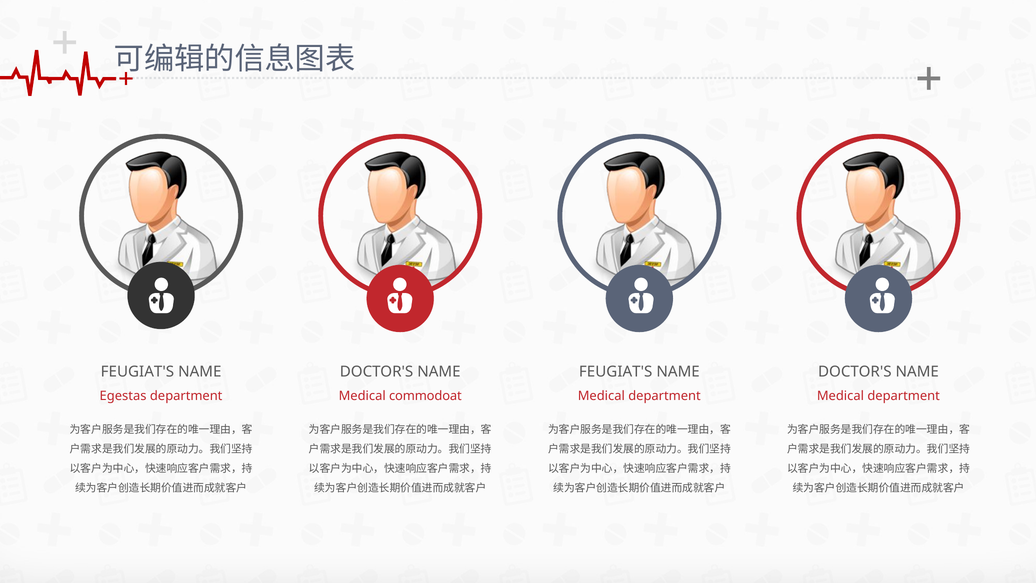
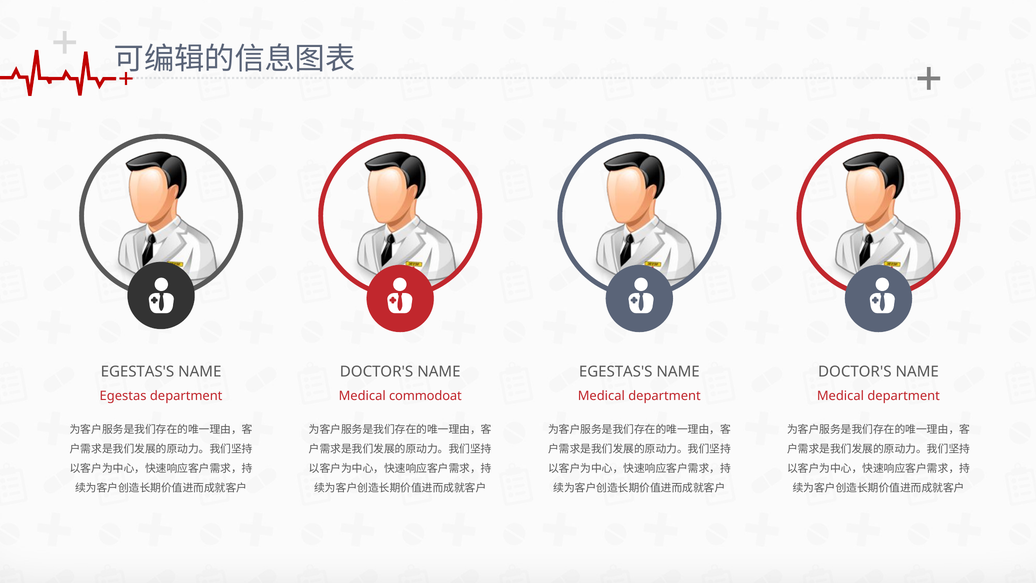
FEUGIAT'S: FEUGIAT'S -> EGESTAS'S (137, 372)
FEUGIAT'S: FEUGIAT'S -> EGESTAS'S (616, 372)
